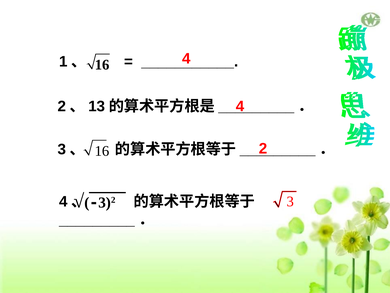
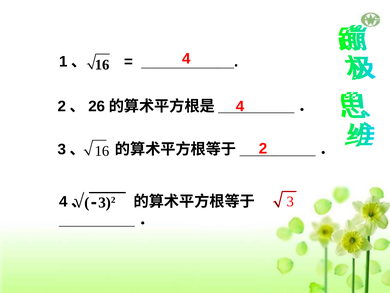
13: 13 -> 26 (97, 106)
